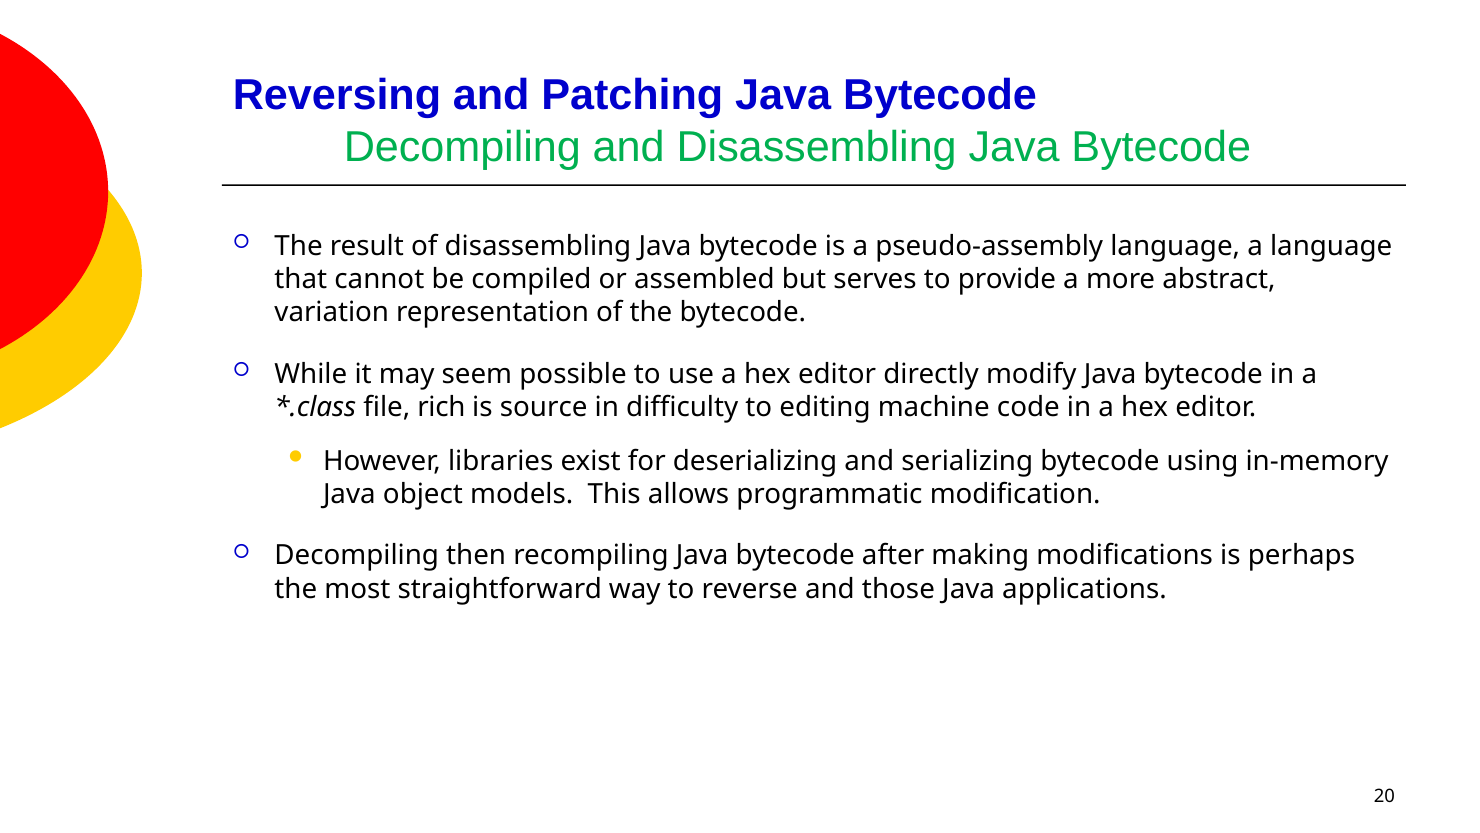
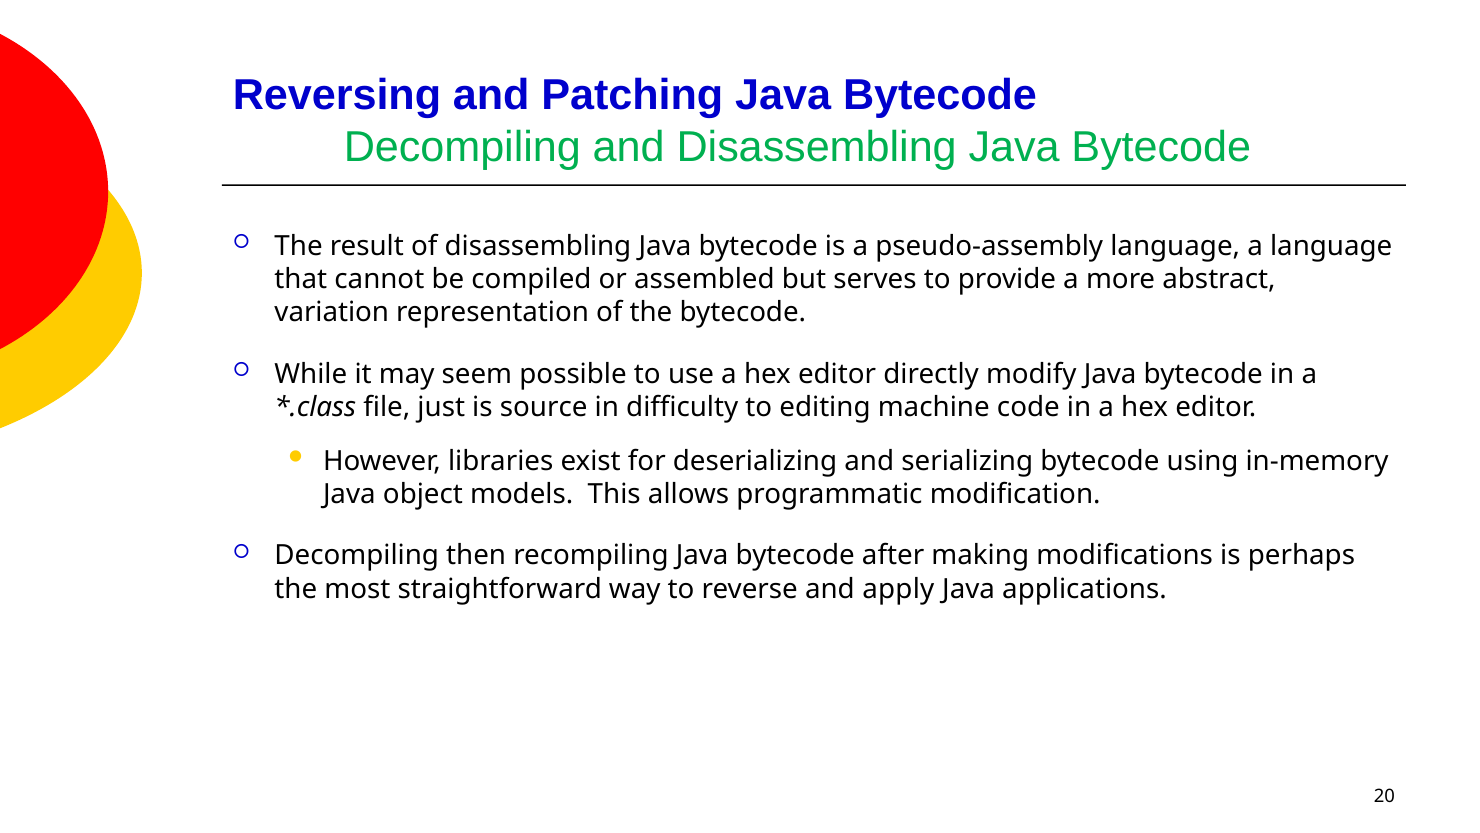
rich: rich -> just (441, 407)
those: those -> apply (898, 589)
